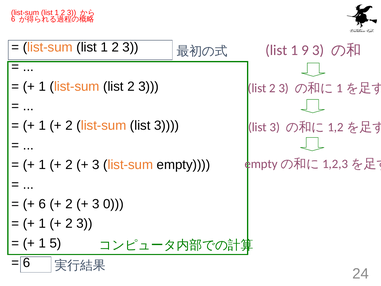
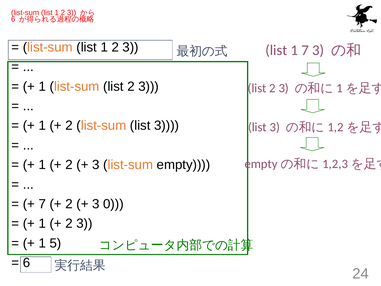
1 9: 9 -> 7 (305, 50)
6: 6 -> 7 (42, 204)
